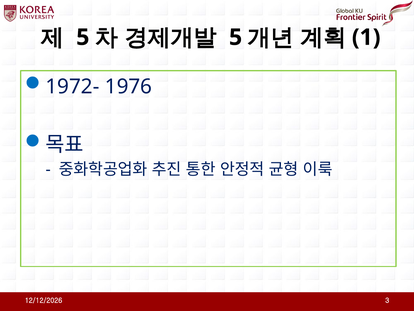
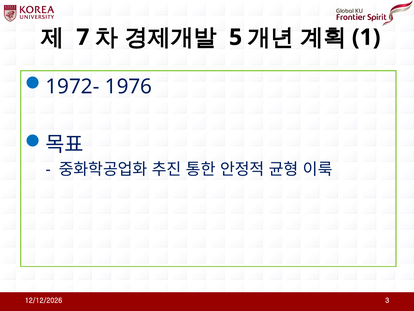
5: 5 -> 7 (83, 37)
